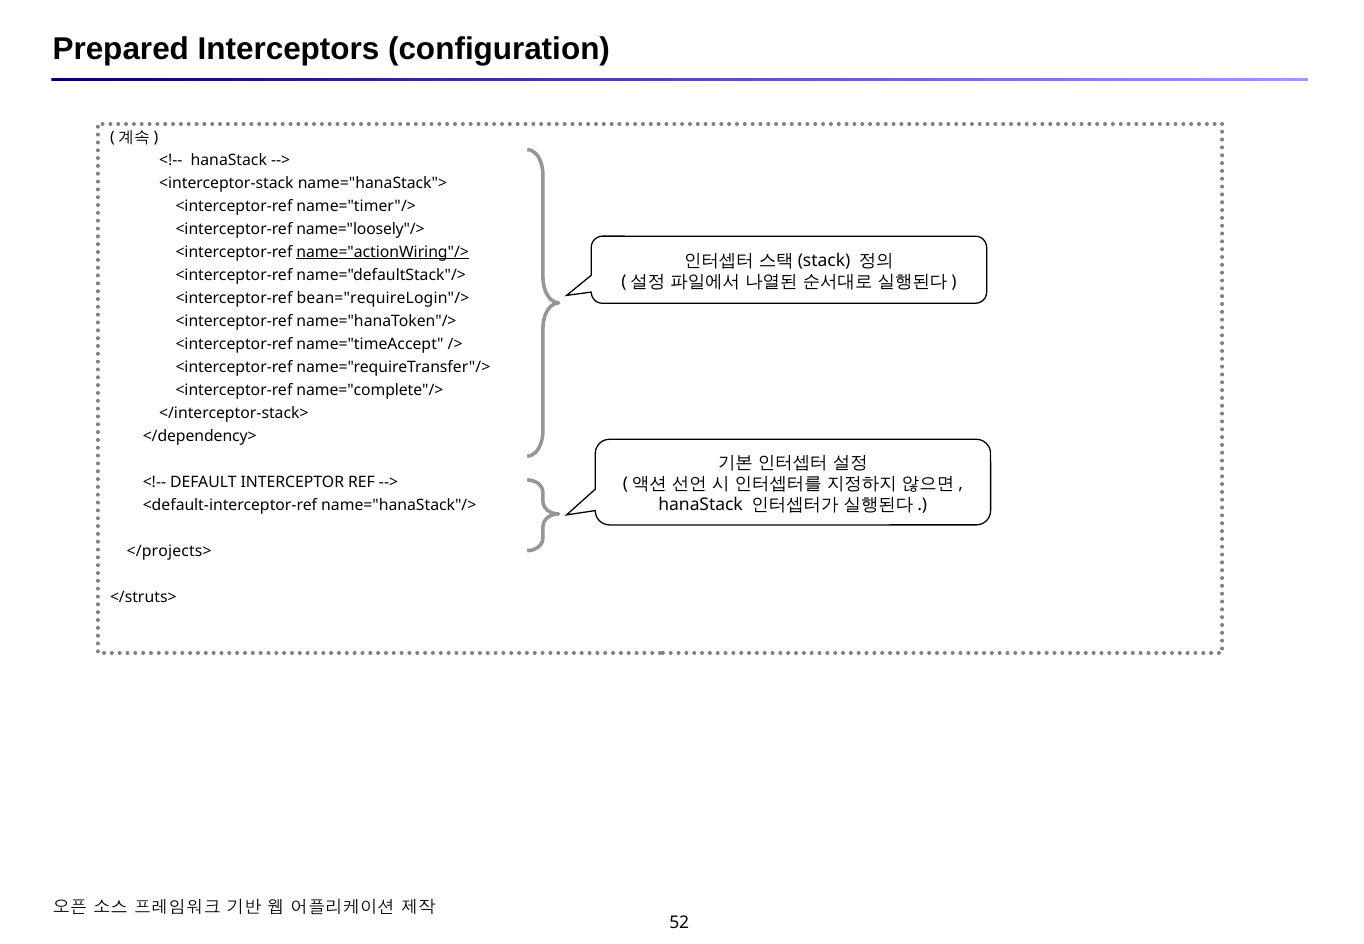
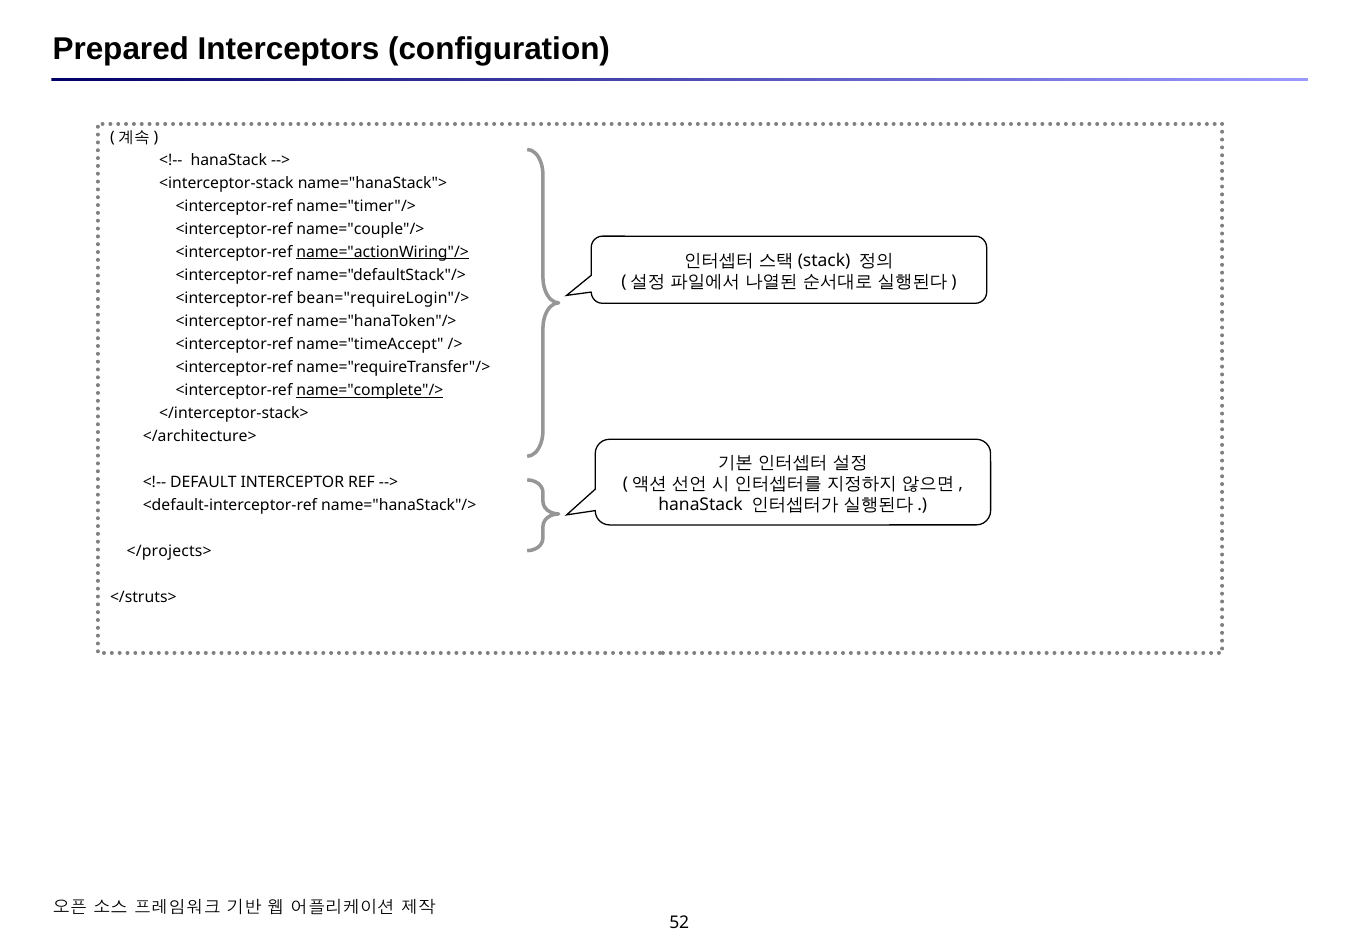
name="loosely"/>: name="loosely"/> -> name="couple"/> (360, 229)
name="complete"/> underline: none -> present (370, 391)
</dependency>: </dependency> -> </architecture> (200, 437)
